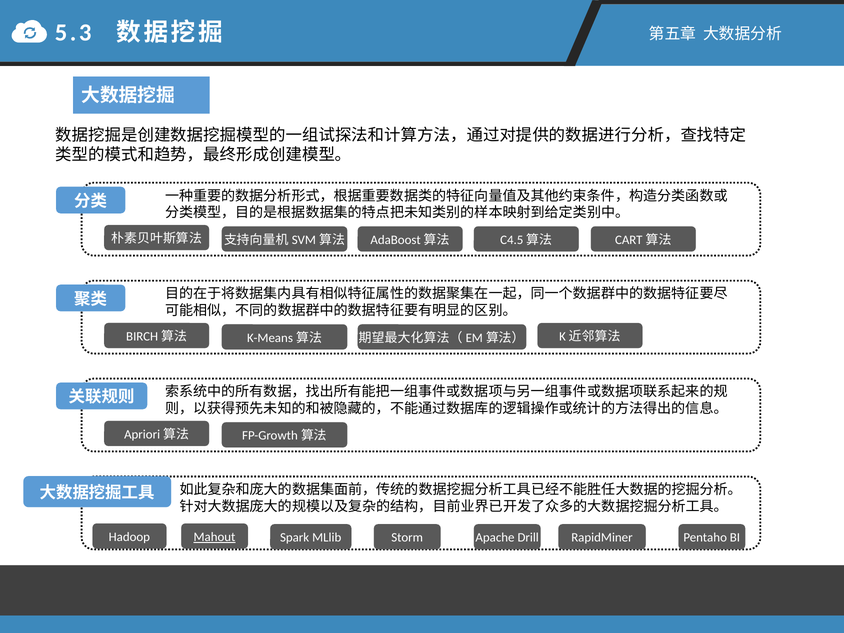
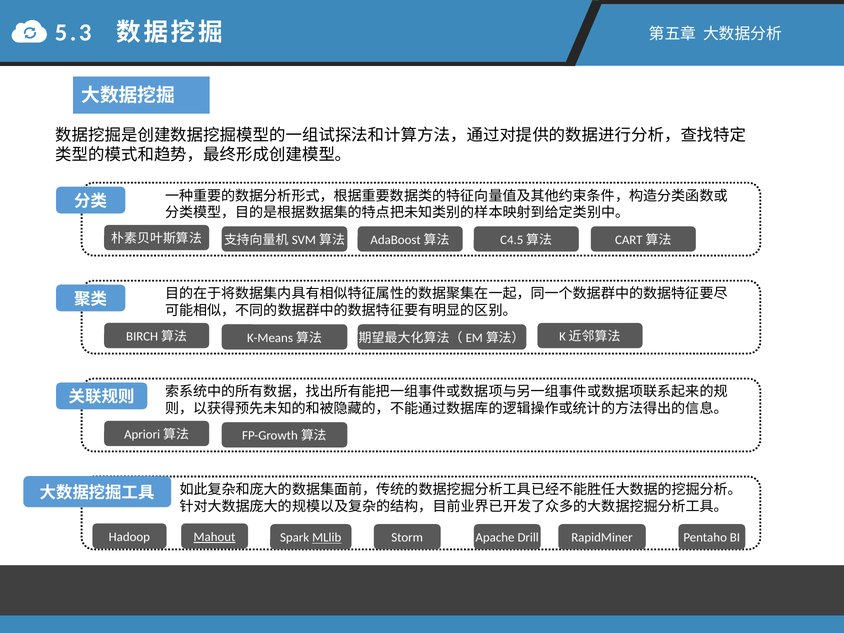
MLlib underline: none -> present (327, 538)
